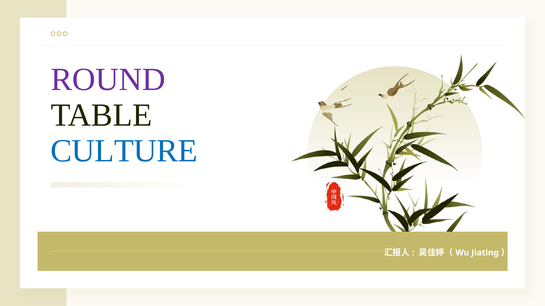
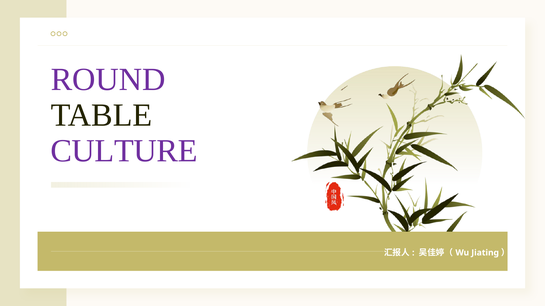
CULTURE colour: blue -> purple (124, 151)
